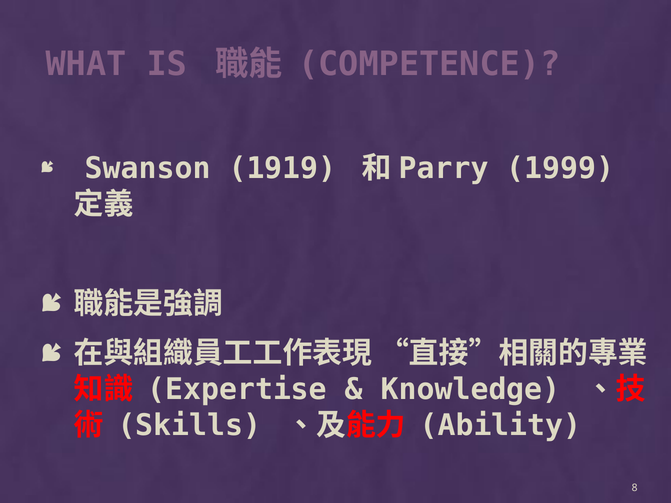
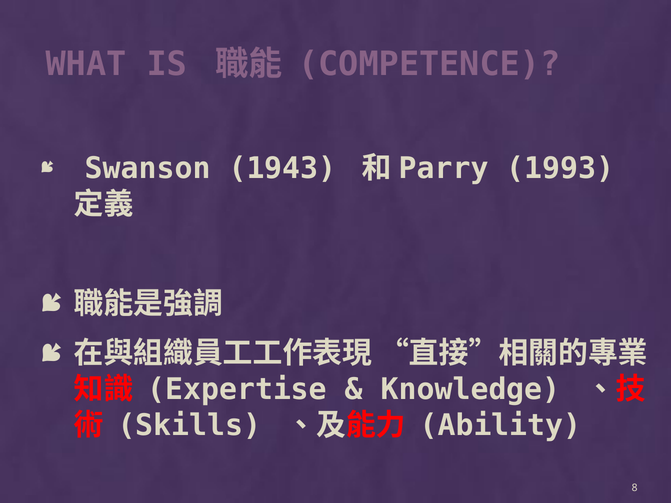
1919: 1919 -> 1943 (282, 169)
1999: 1999 -> 1993 (560, 169)
